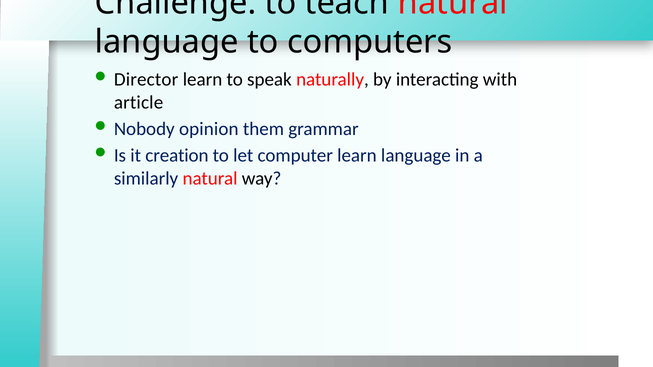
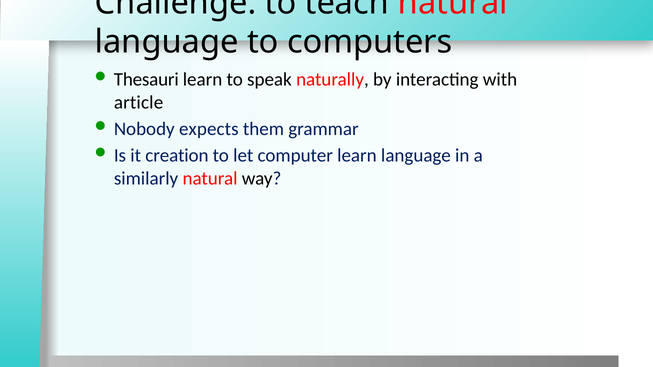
Director: Director -> Thesauri (146, 80)
opinion: opinion -> expects (209, 129)
